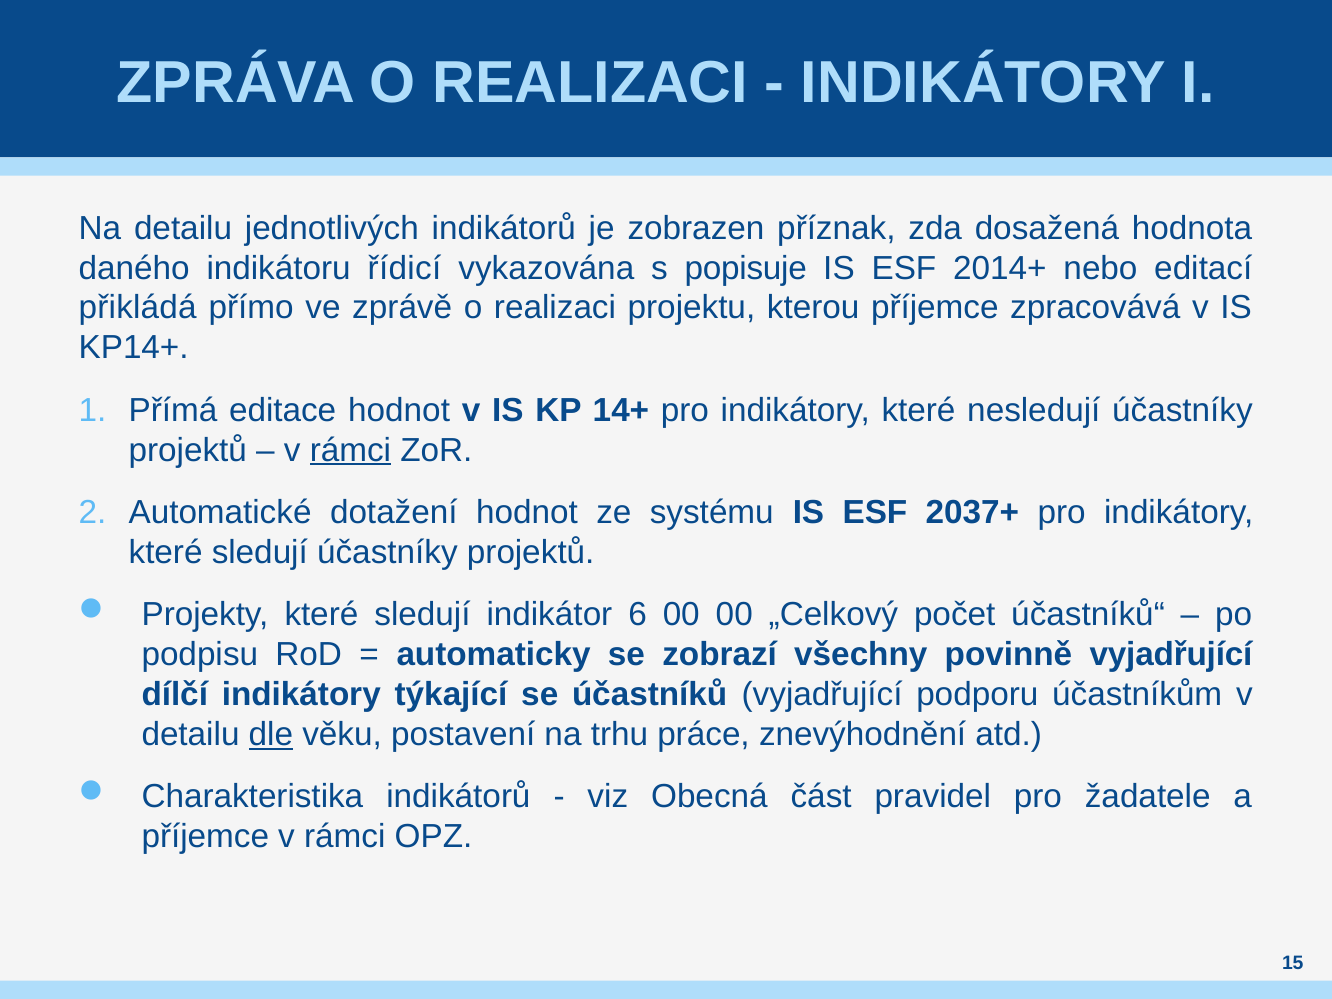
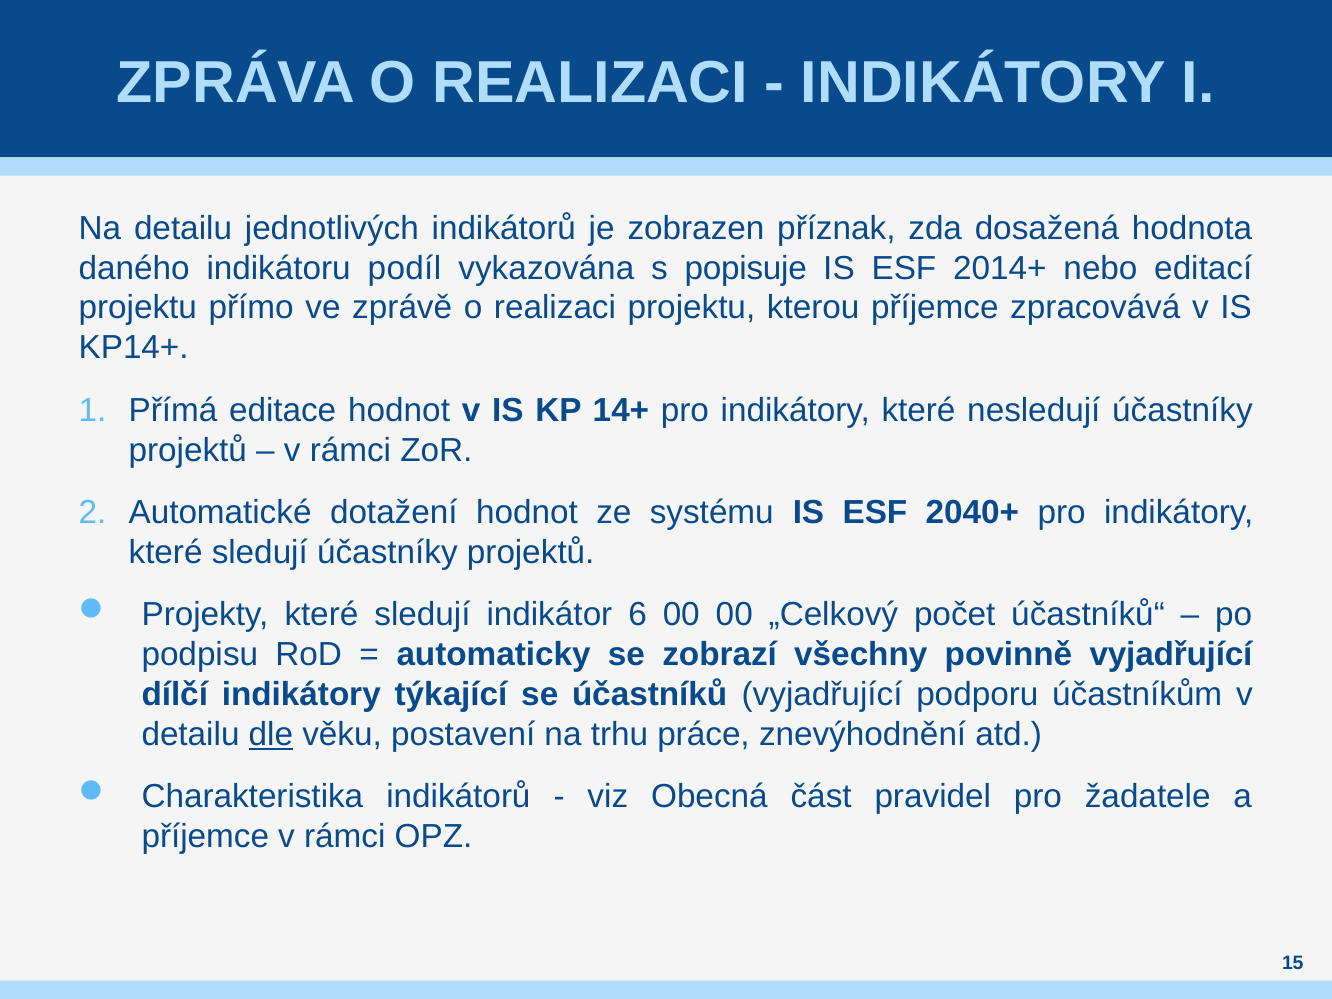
řídicí: řídicí -> podíl (404, 268)
přikládá: přikládá -> projektu (138, 308)
rámci underline: present -> none (350, 450)
2037+: 2037+ -> 2040+ (972, 512)
